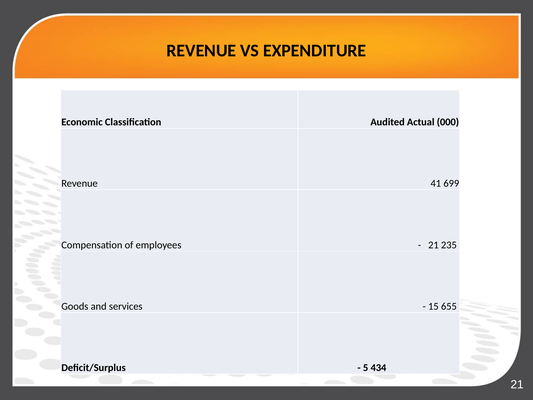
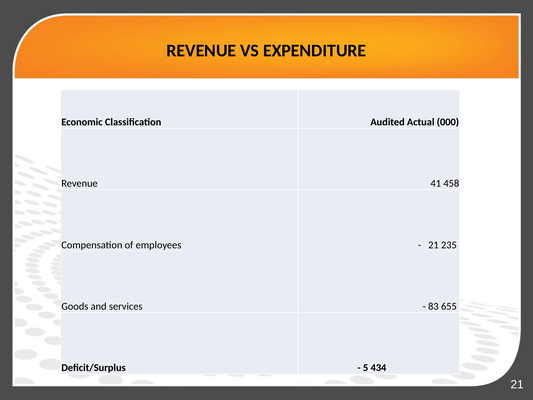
699: 699 -> 458 (451, 183)
15: 15 -> 83 (433, 306)
